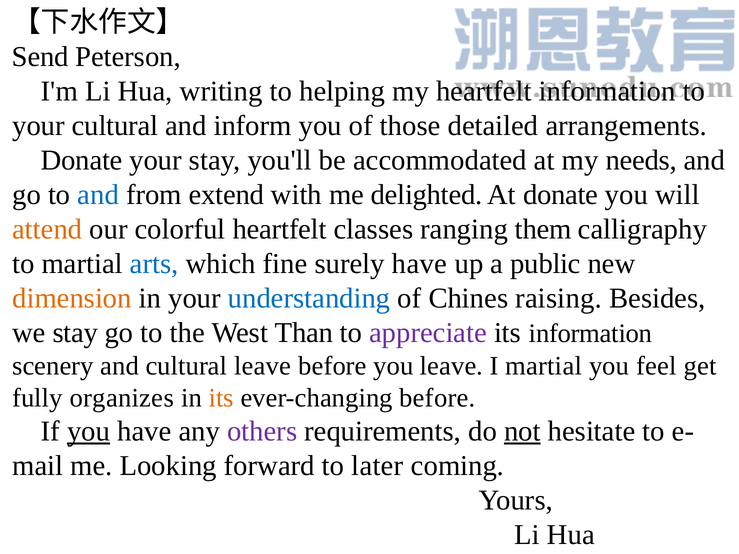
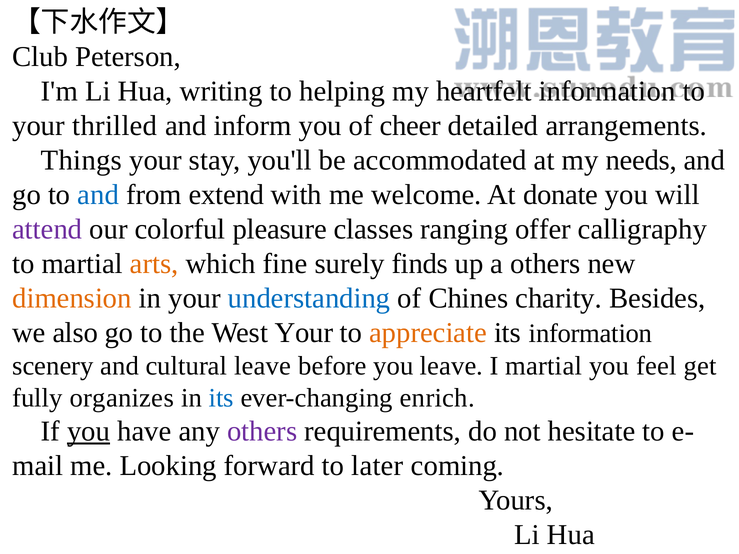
Send: Send -> Club (40, 57)
your cultural: cultural -> thrilled (115, 126)
those: those -> cheer (410, 126)
Donate: Donate -> Things (81, 160)
delighted: delighted -> welcome (426, 195)
attend colour: orange -> purple (47, 229)
colorful heartfelt: heartfelt -> pleasure (280, 229)
them: them -> offer (543, 229)
arts colour: blue -> orange (154, 264)
surely have: have -> finds (420, 264)
a public: public -> others (545, 264)
raising: raising -> charity (559, 298)
we stay: stay -> also (75, 333)
West Than: Than -> Your (304, 333)
appreciate colour: purple -> orange (428, 333)
its colour: orange -> blue (221, 398)
ever-changing before: before -> enrich (437, 398)
not underline: present -> none (522, 431)
